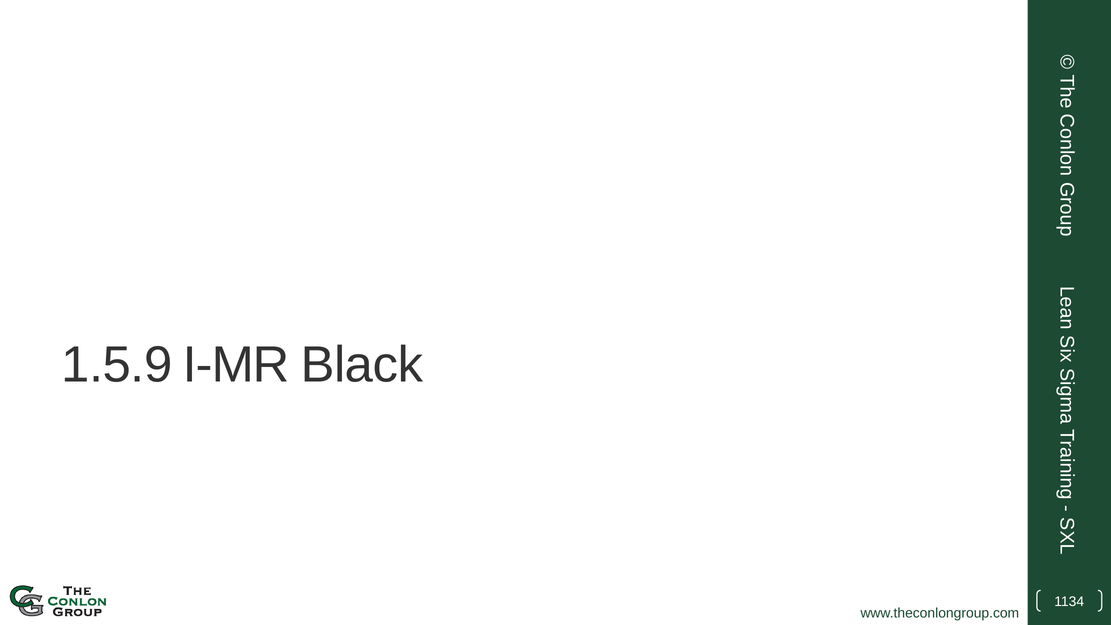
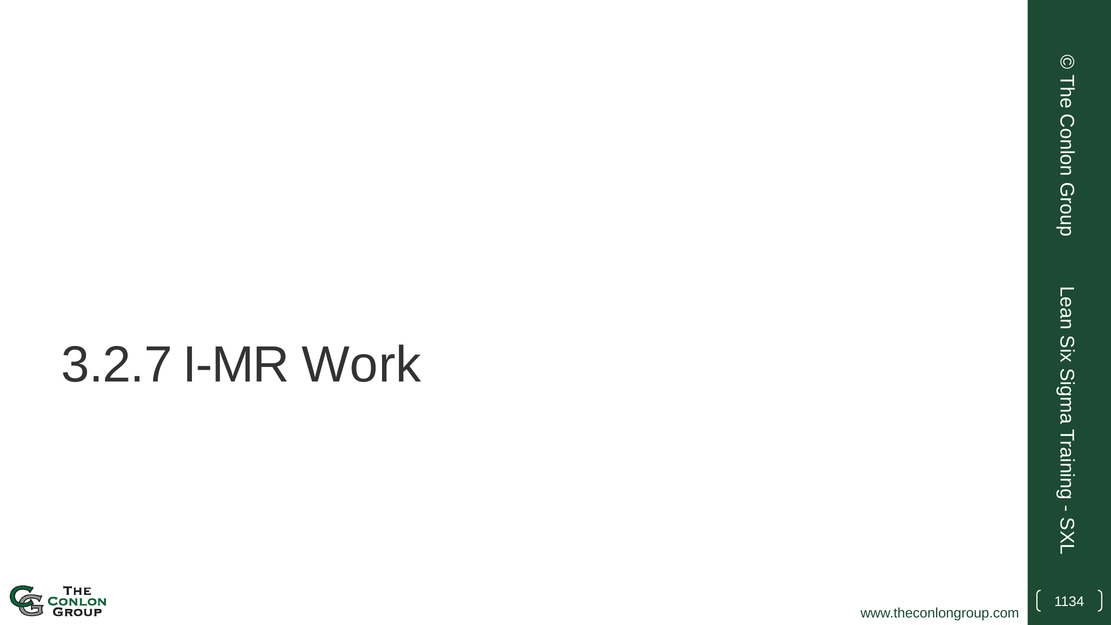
1.5.9: 1.5.9 -> 3.2.7 (117, 365)
Black: Black -> Work (361, 365)
